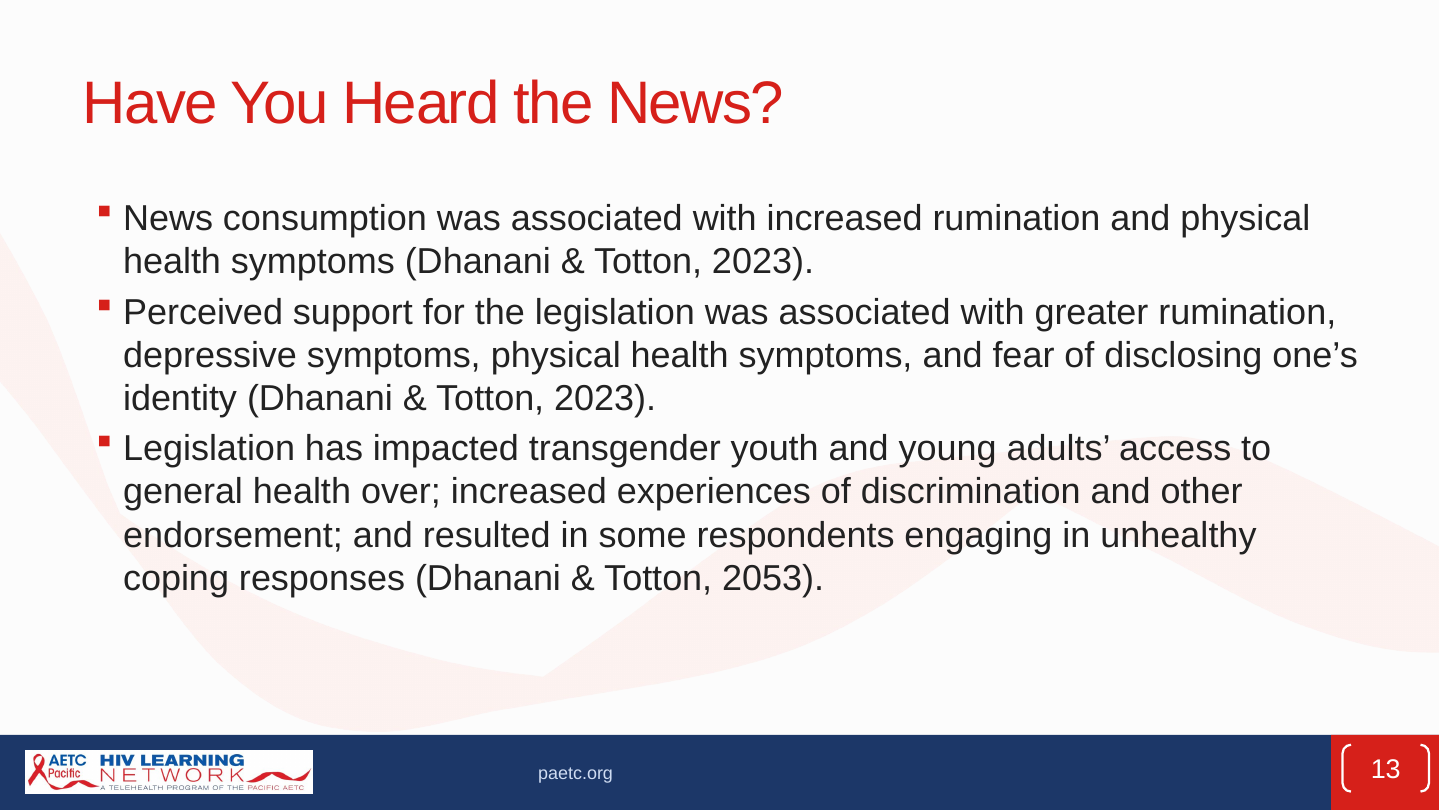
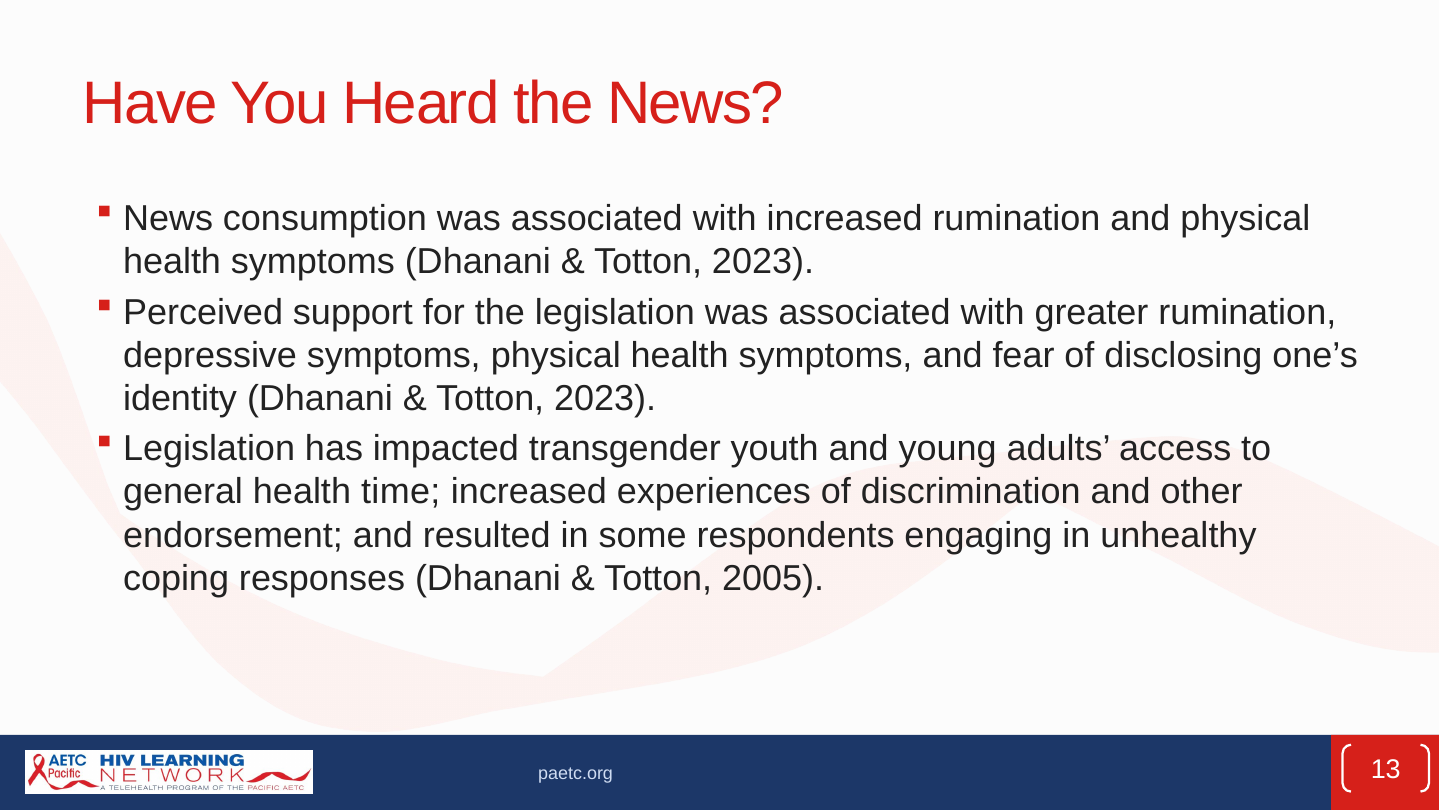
over: over -> time (401, 492)
2053: 2053 -> 2005 (773, 578)
